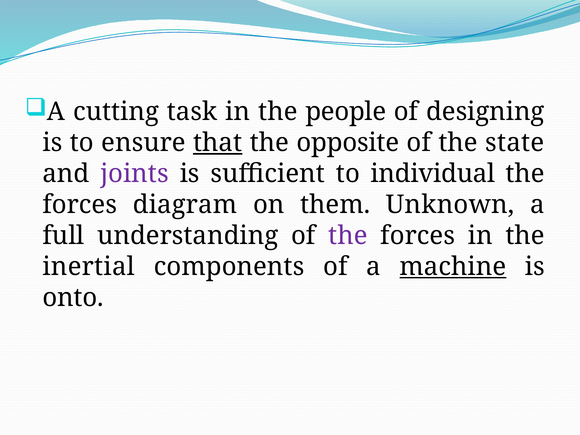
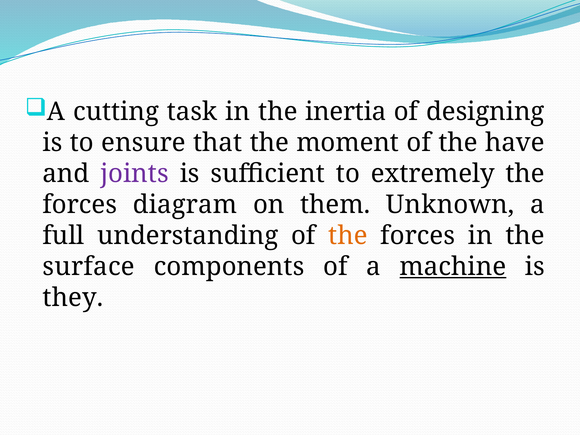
people: people -> inertia (346, 112)
that underline: present -> none (218, 143)
opposite: opposite -> moment (348, 143)
state: state -> have (515, 143)
individual: individual -> extremely (433, 174)
the colour: purple -> orange (348, 236)
inertial: inertial -> surface (89, 267)
onto: onto -> they (73, 298)
